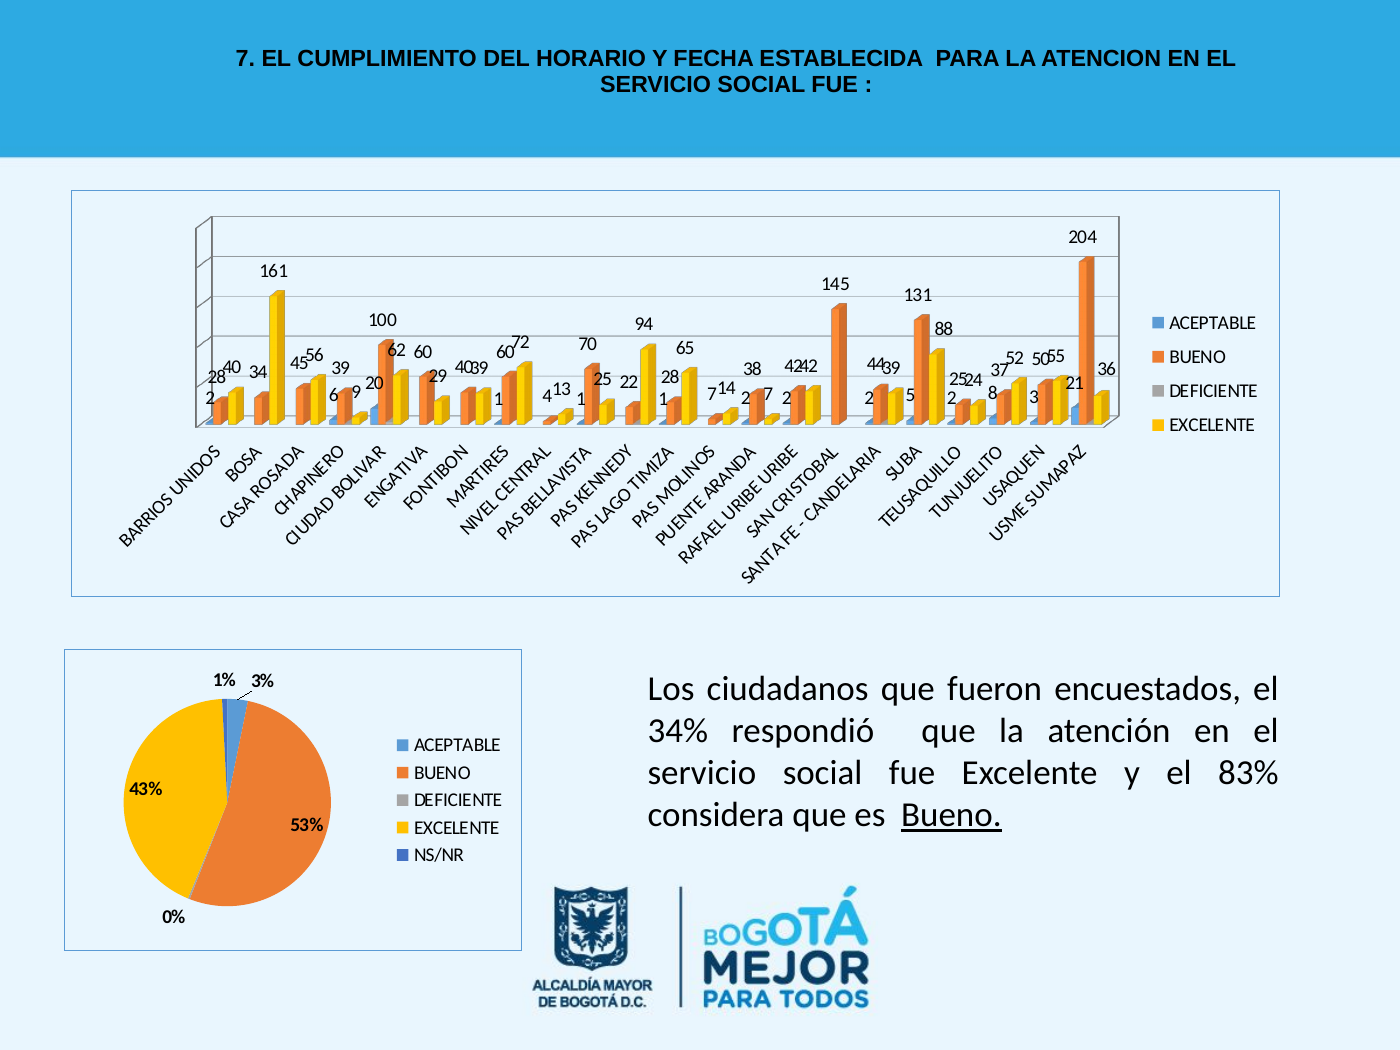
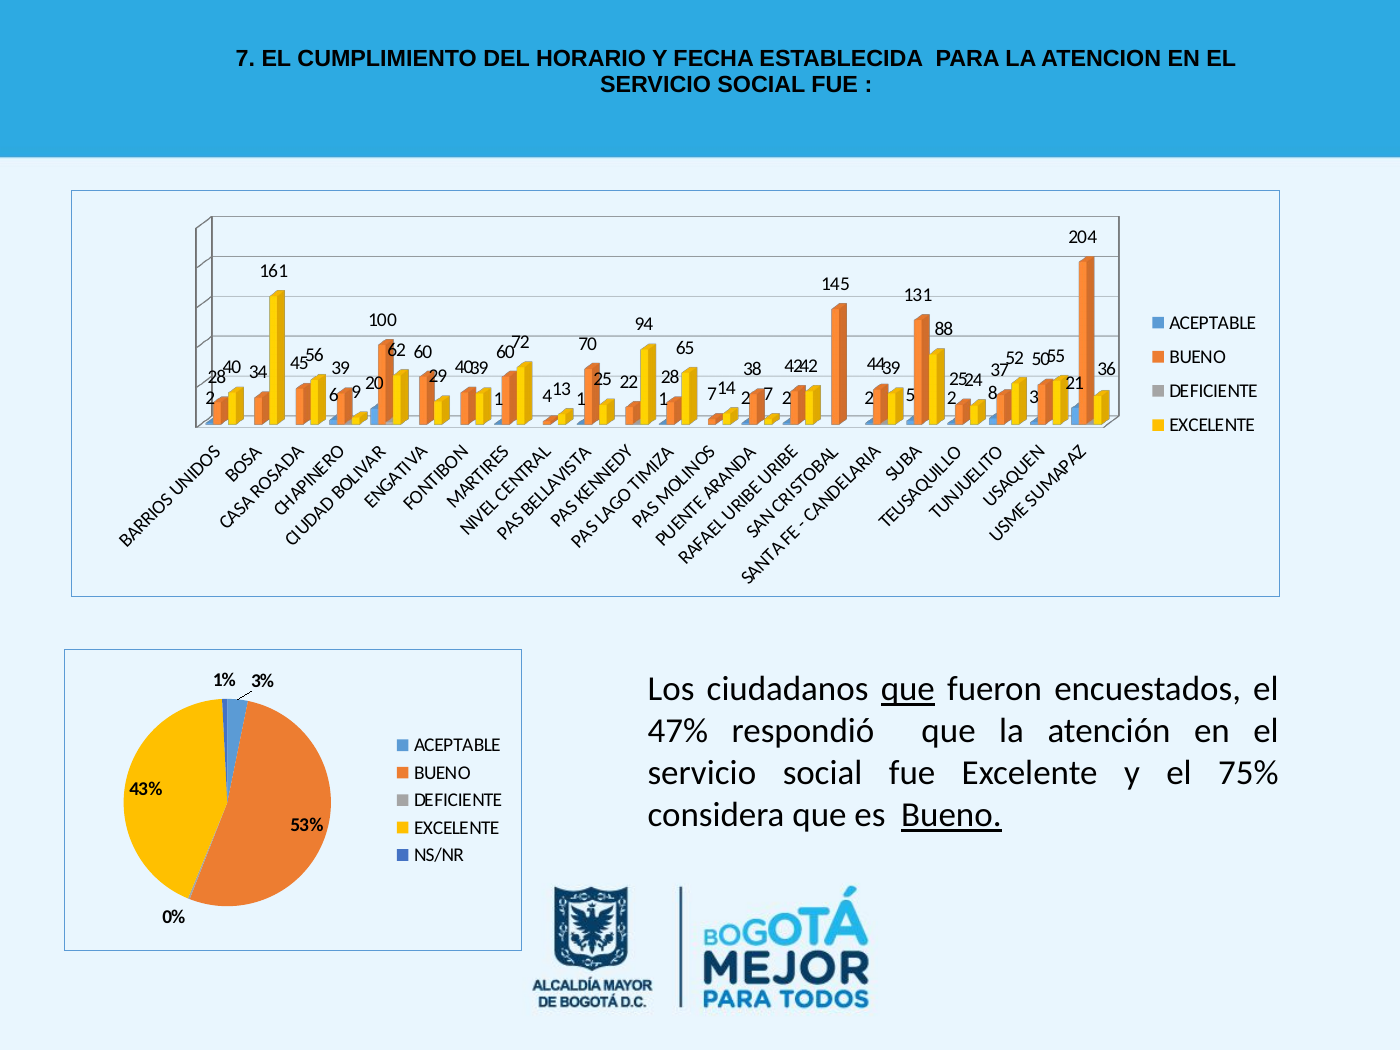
que underline: none -> present (908, 689)
34%: 34% -> 47% (678, 731)
83%: 83% -> 75% (1248, 773)
